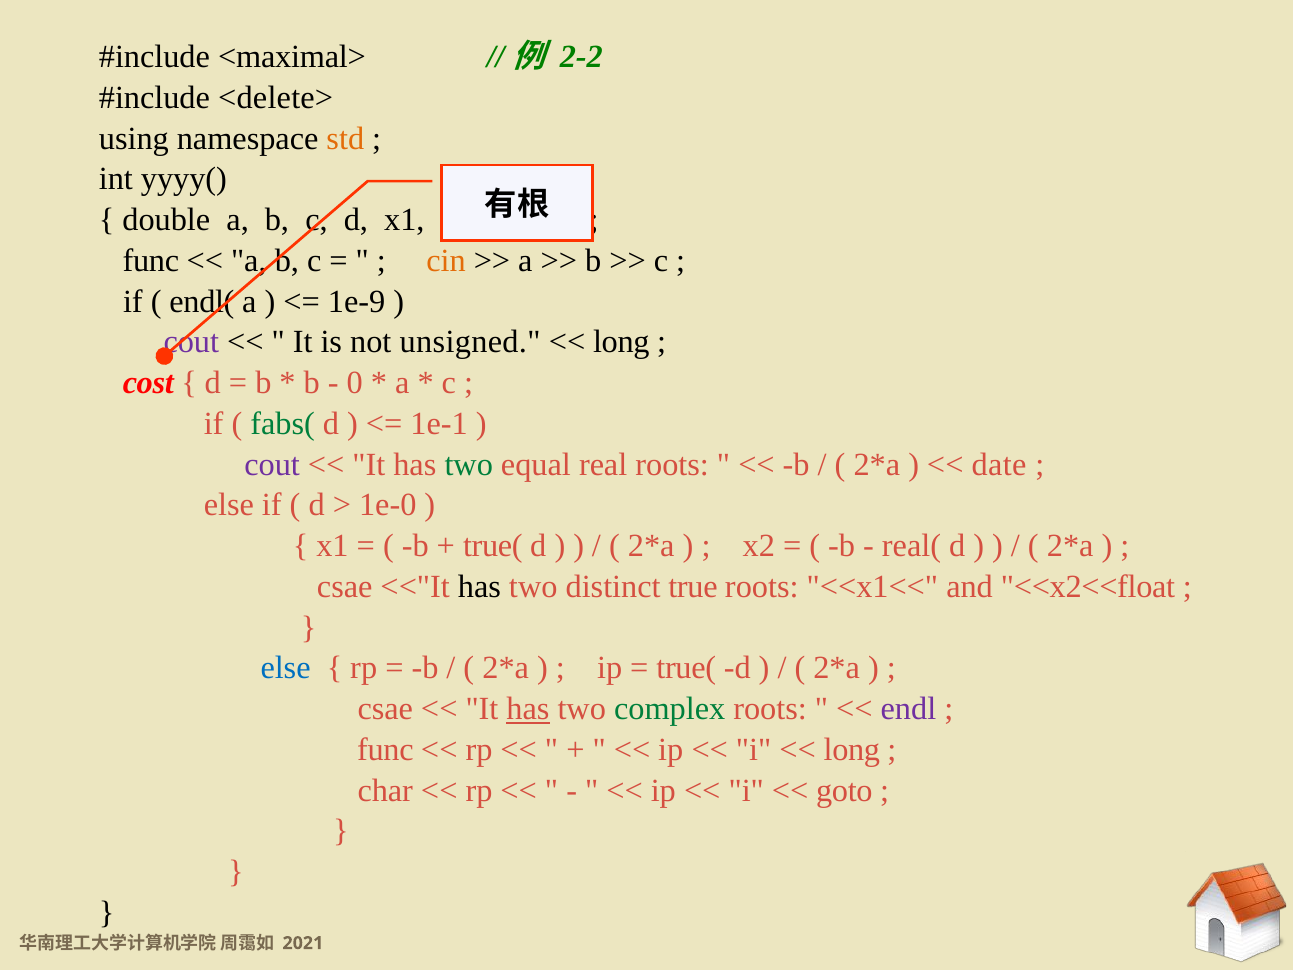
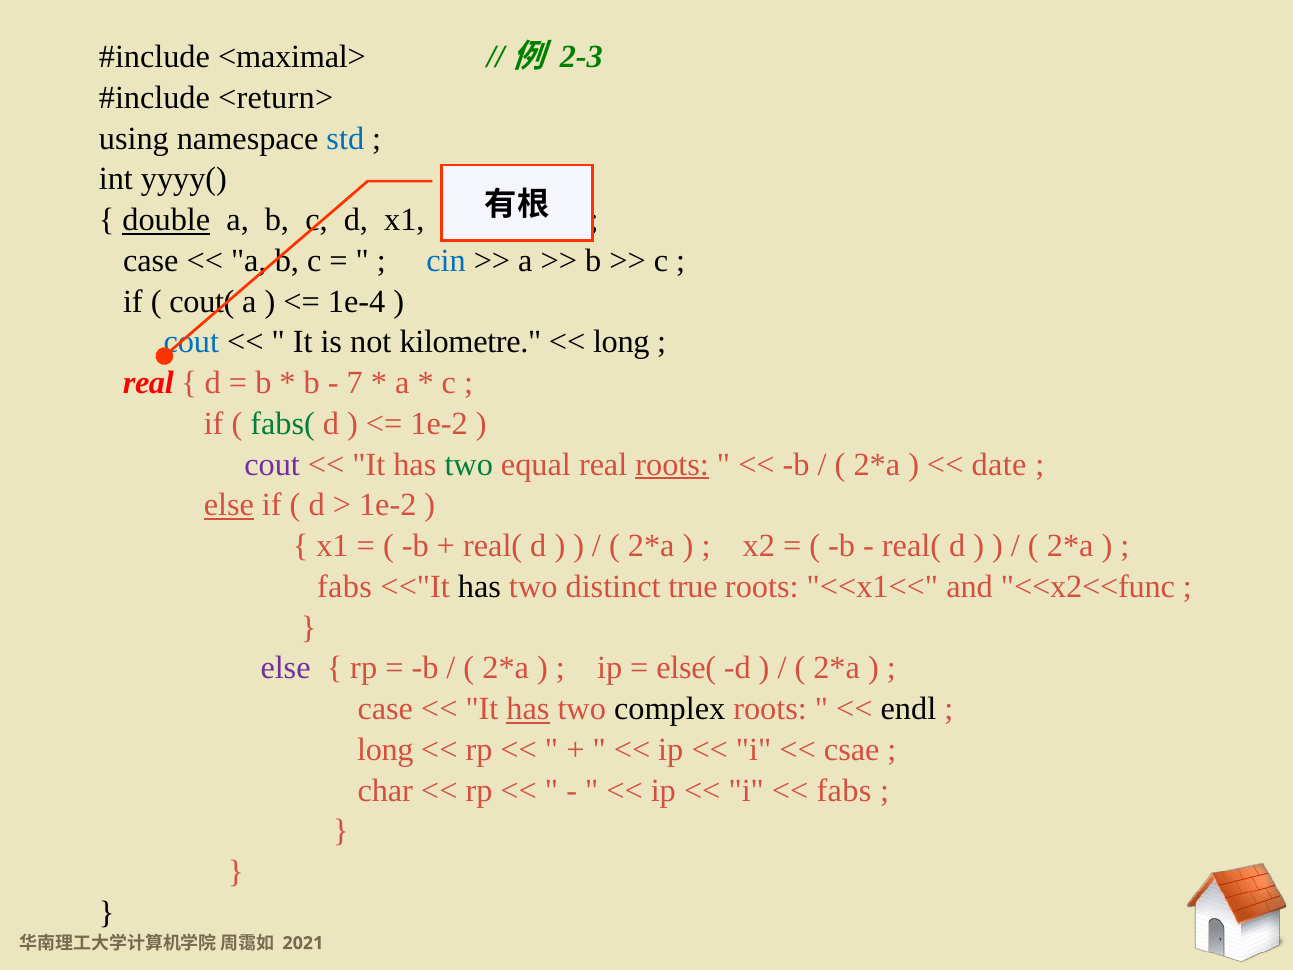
2-2: 2-2 -> 2-3 (581, 57)
<delete>: <delete> -> <return> (276, 98)
std colour: orange -> blue (345, 139)
double underline: none -> present (166, 220)
func: func -> case (151, 261)
cin colour: orange -> blue (446, 261)
endl(: endl( -> cout( (202, 301)
1e-9: 1e-9 -> 1e-4 (357, 301)
cout colour: purple -> blue (191, 342)
unsigned: unsigned -> kilometre (470, 342)
cost: cost -> real (148, 383)
0: 0 -> 7 (355, 383)
1e-1: 1e-1 -> 1e-2 (439, 424)
roots underline: none -> present (672, 464)
else underline: none -> present (229, 505)
1e-0: 1e-0 -> 1e-2 (388, 505)
true(: true( -> real( (493, 546)
csae: csae -> fabs (345, 587)
<<x2<<float: <<x2<<float -> <<x2<<func (1088, 587)
else colour: blue -> purple (286, 668)
true(: true( -> else( (686, 668)
csae: csae -> case (385, 709)
complex colour: green -> black (670, 709)
endl colour: purple -> black (908, 709)
func: func -> long (385, 749)
long: long -> csae (852, 749)
goto: goto -> fabs (844, 790)
